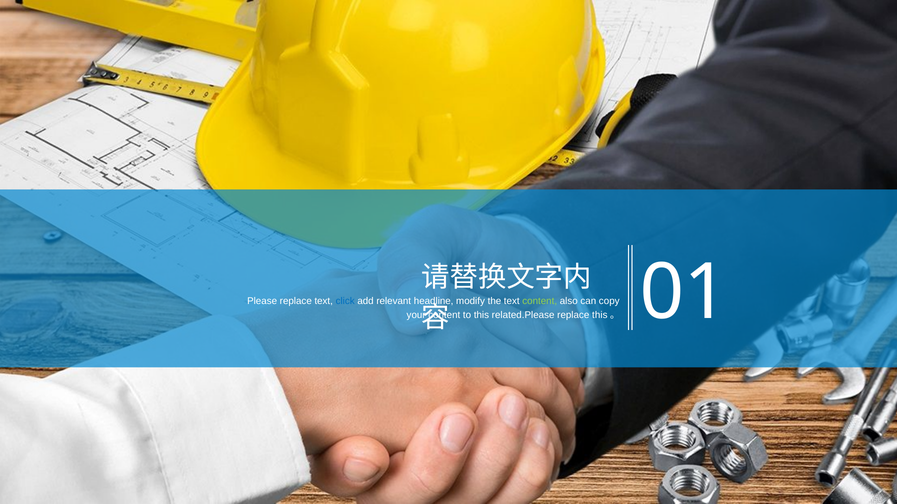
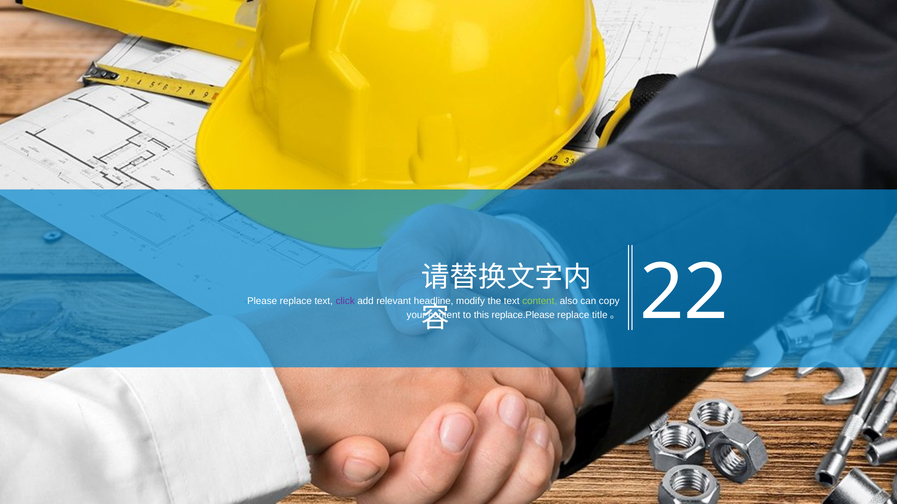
click colour: blue -> purple (345, 301)
related.Please: related.Please -> replace.Please (523, 315)
replace this: this -> title (600, 315)
01: 01 -> 22 (684, 293)
